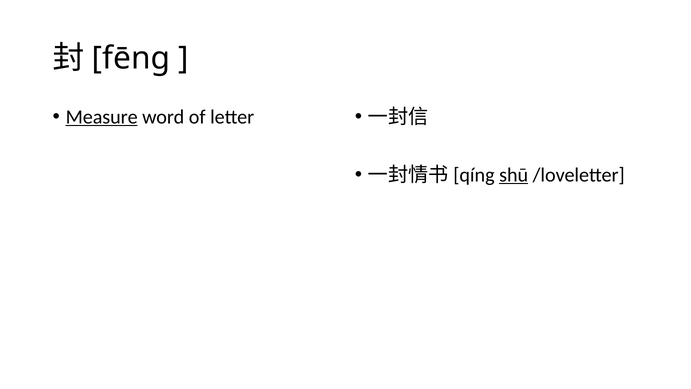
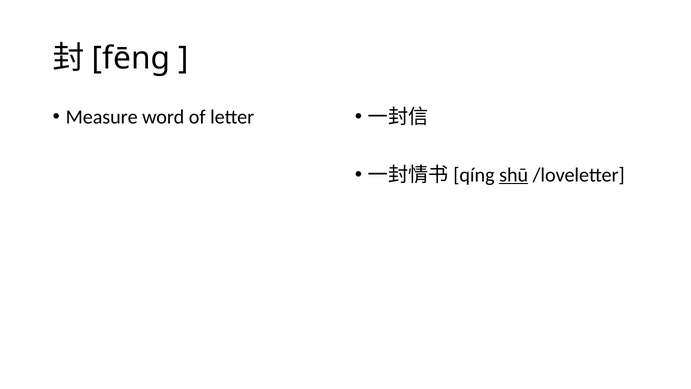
Measure underline: present -> none (102, 117)
